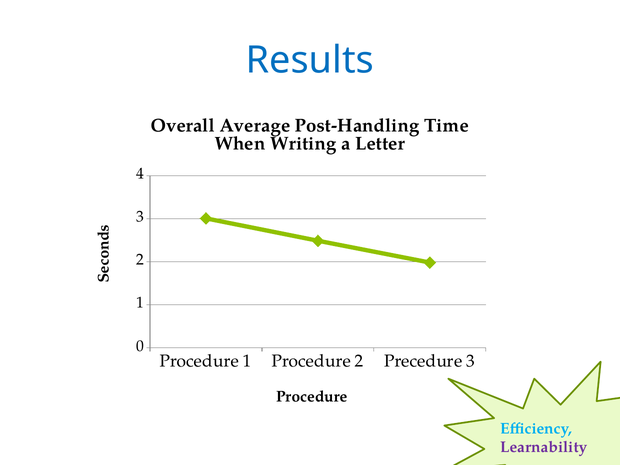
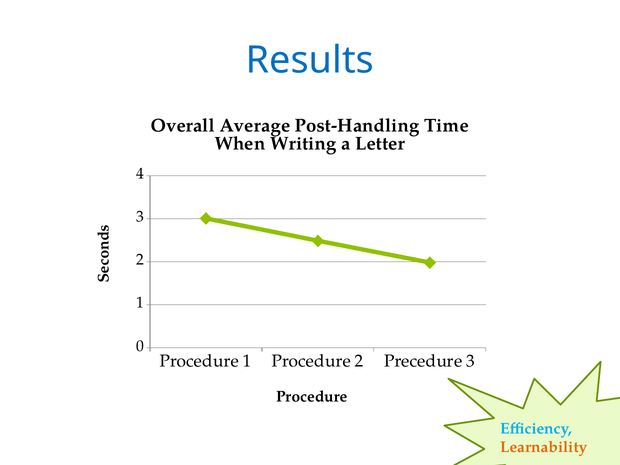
Learnability colour: purple -> orange (544, 447)
